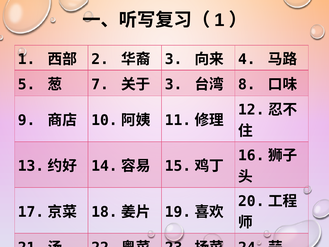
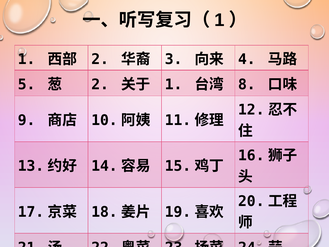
7: 7 -> 2 (100, 84)
3: 3 -> 1 (174, 84)
